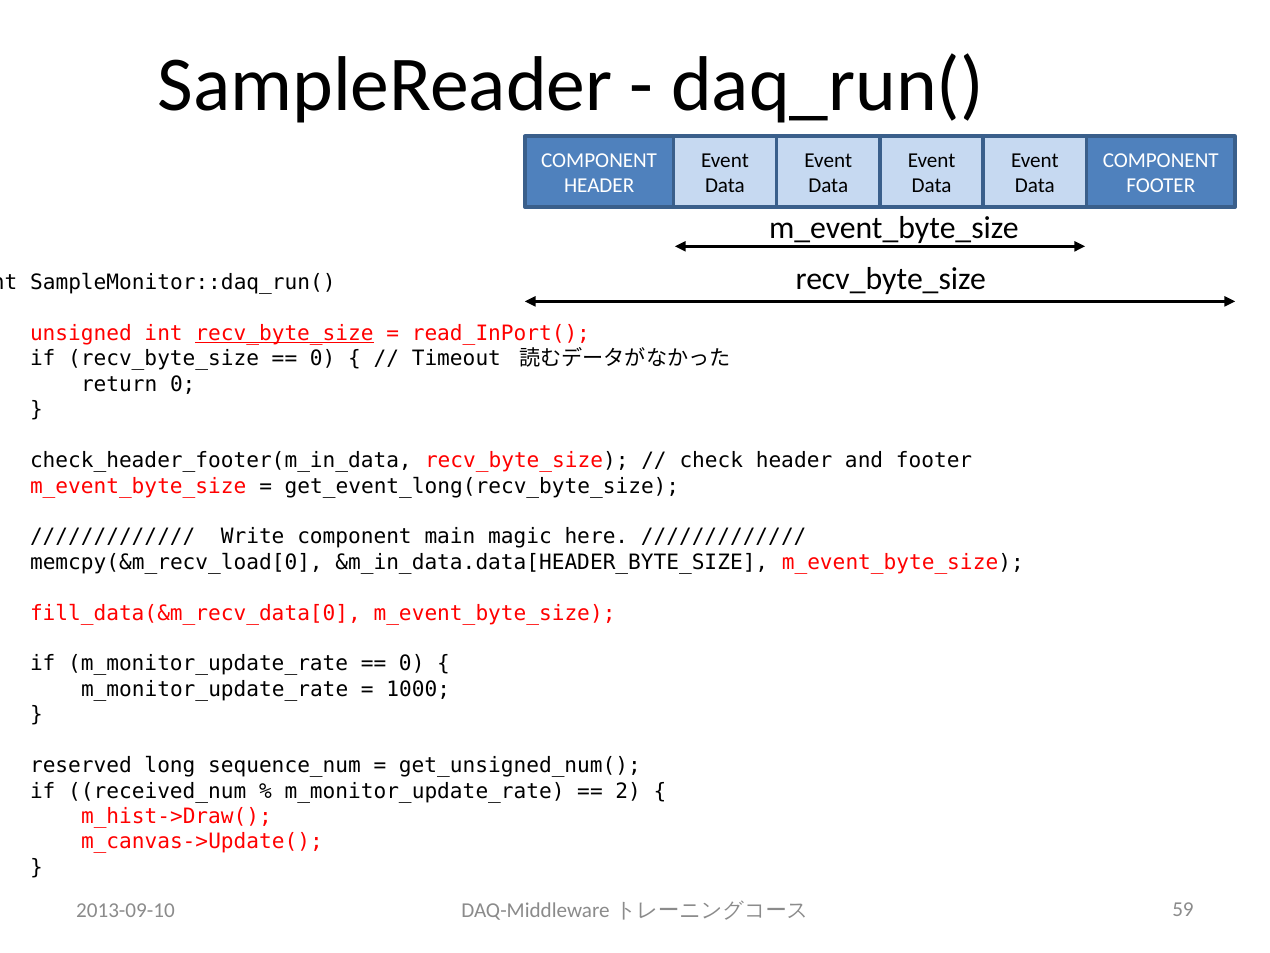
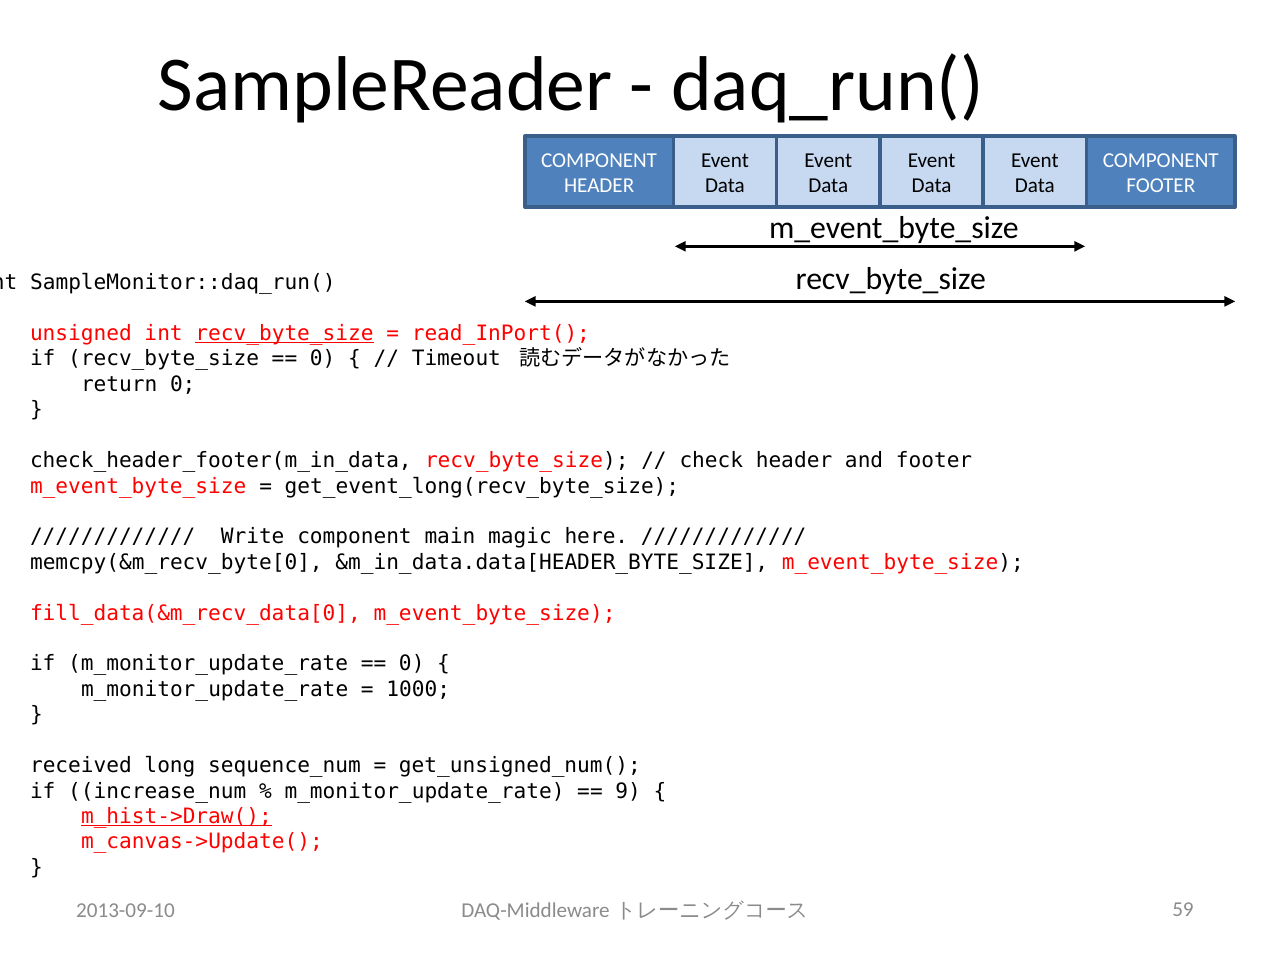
memcpy(&m_recv_load[0: memcpy(&m_recv_load[0 -> memcpy(&m_recv_byte[0 (176, 562)
reserved: reserved -> received (81, 765)
received_num: received_num -> increase_num (157, 791)
2: 2 -> 9 (628, 791)
m_hist->Draw( underline: none -> present (176, 816)
